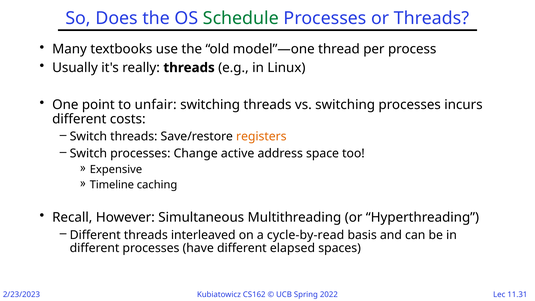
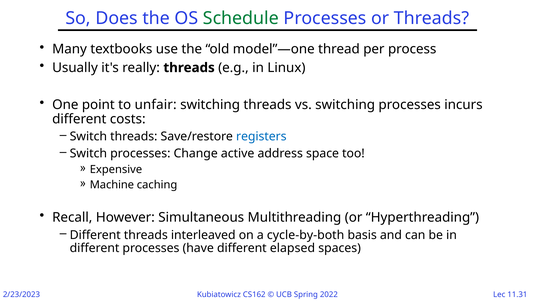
registers colour: orange -> blue (261, 137)
Timeline: Timeline -> Machine (112, 185)
cycle-by-read: cycle-by-read -> cycle-by-both (306, 235)
